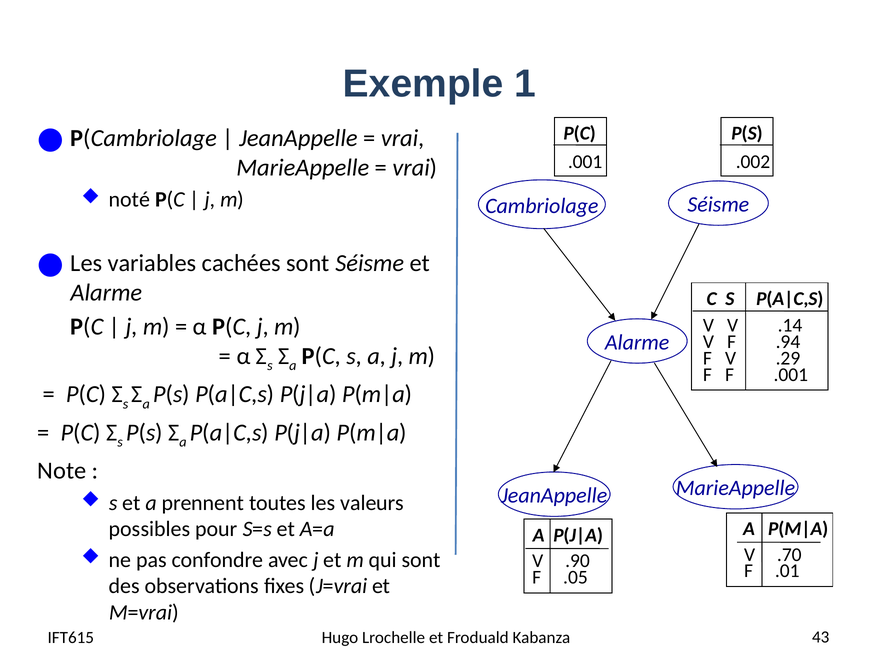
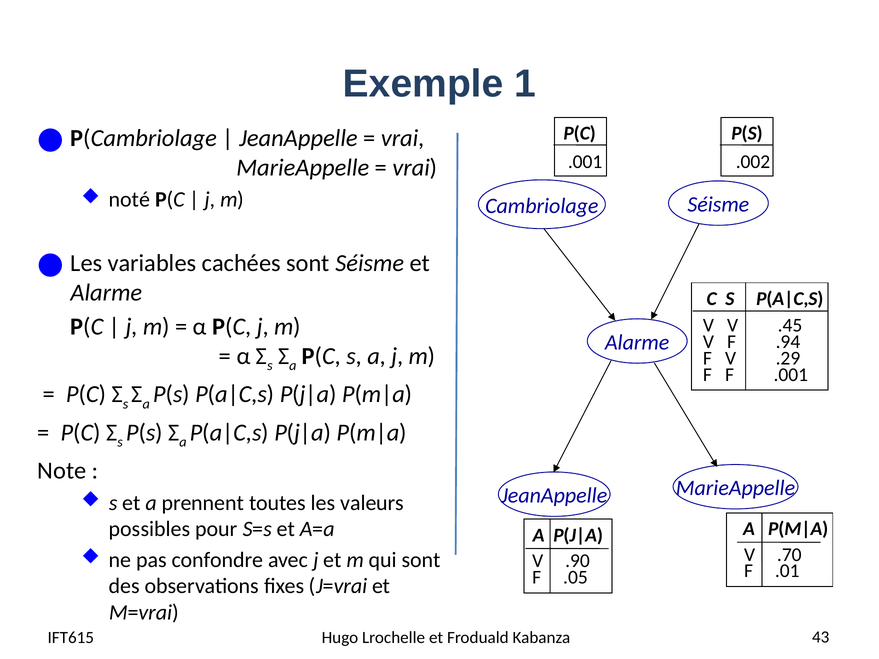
.14: .14 -> .45 (790, 326)
